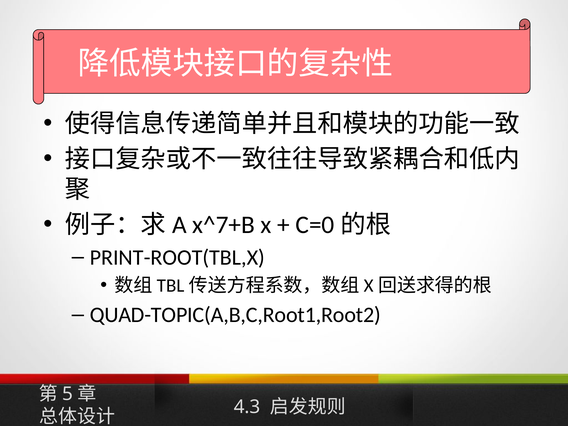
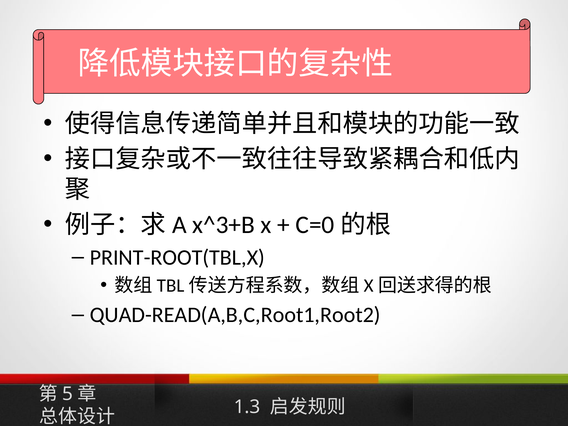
x^7+B: x^7+B -> x^3+B (224, 225)
QUAD-TOPIC(A,B,C,Root1,Root2: QUAD-TOPIC(A,B,C,Root1,Root2 -> QUAD-READ(A,B,C,Root1,Root2 (235, 315)
4.3: 4.3 -> 1.3 (247, 407)
